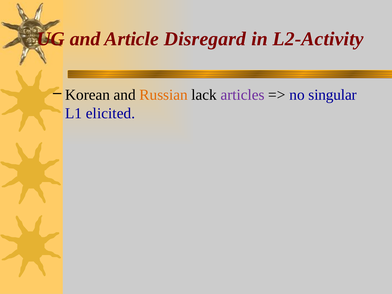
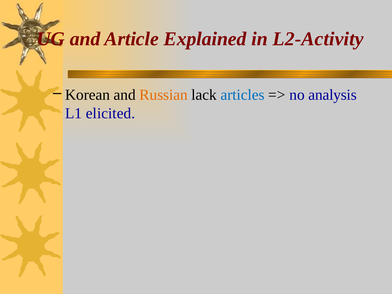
Disregard: Disregard -> Explained (205, 39)
articles colour: purple -> blue (243, 95)
singular: singular -> analysis (333, 95)
